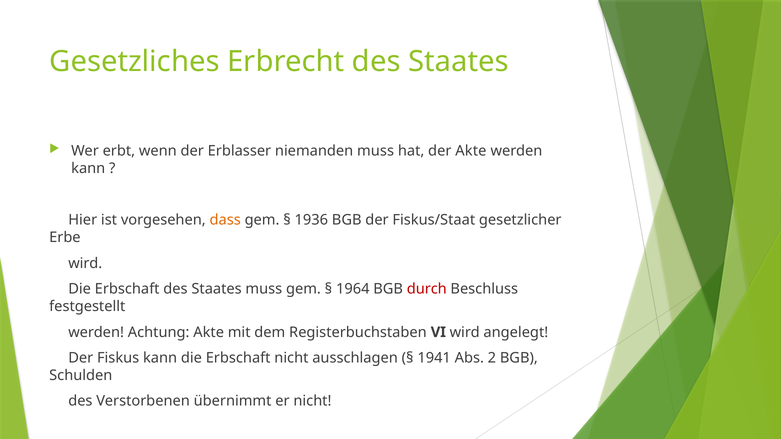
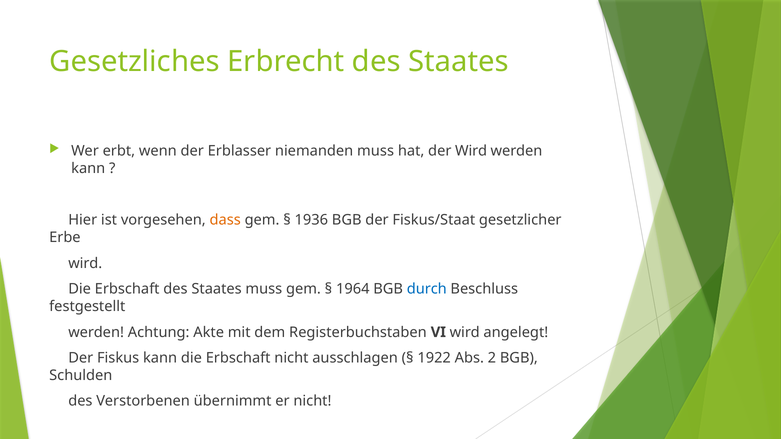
der Akte: Akte -> Wird (471, 151)
durch colour: red -> blue (427, 289)
1941: 1941 -> 1922 (434, 358)
